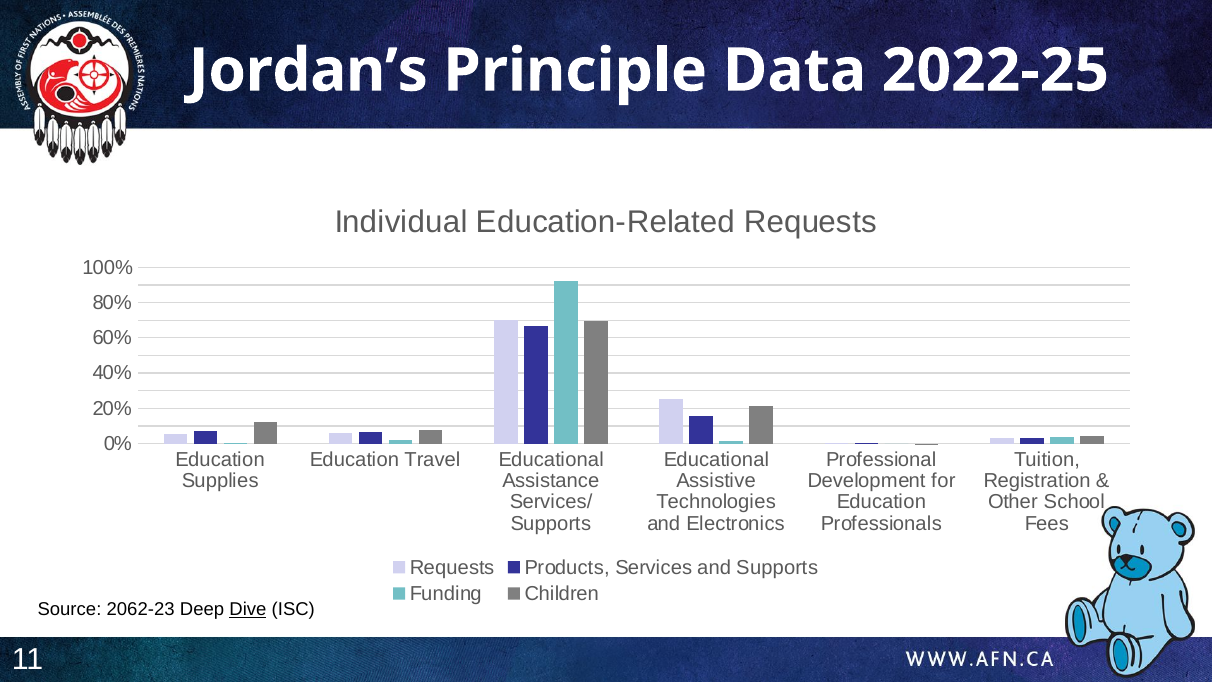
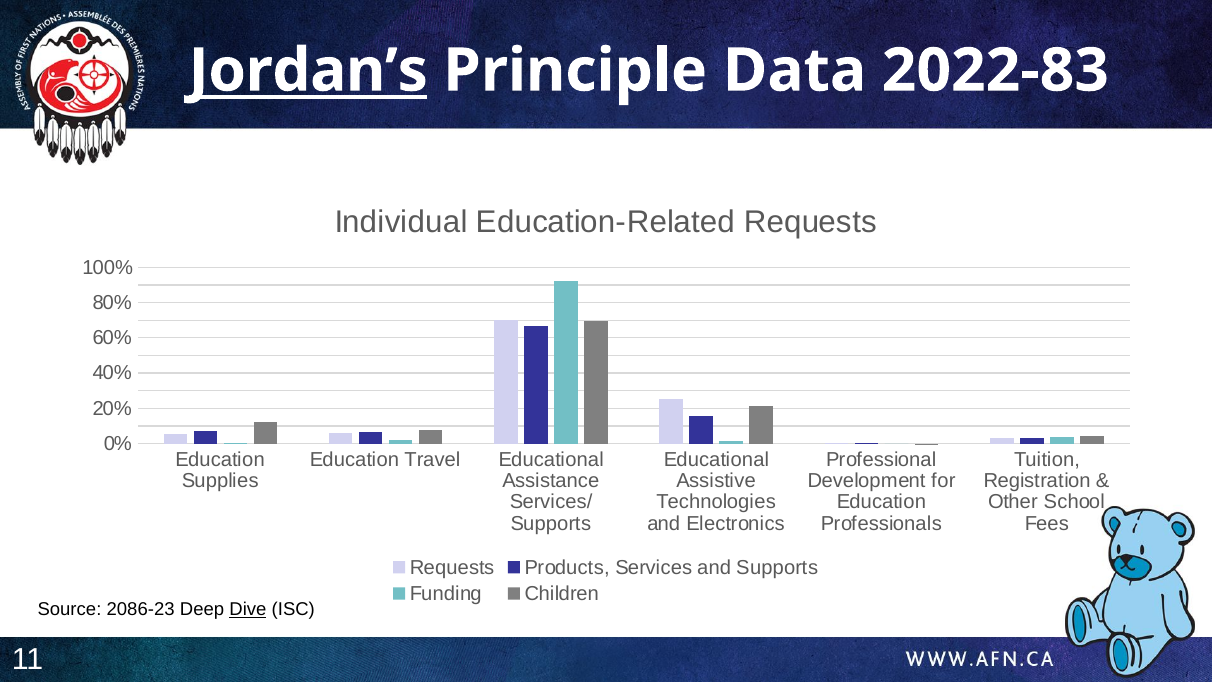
Jordan’s underline: none -> present (308, 71)
2022-25: 2022-25 -> 2022-83 (995, 71)
2062-23: 2062-23 -> 2086-23 (141, 609)
